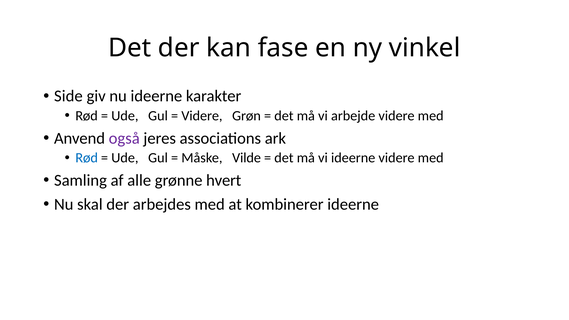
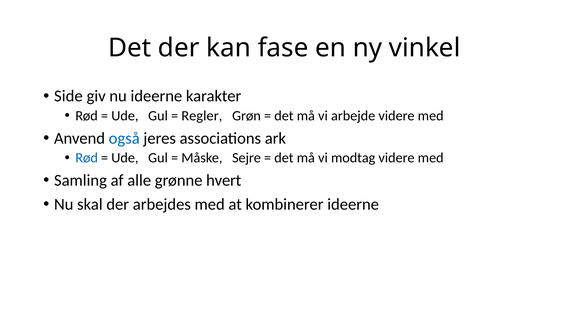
Videre: Videre -> Regler (202, 116)
også colour: purple -> blue (124, 138)
Vilde: Vilde -> Sejre (246, 158)
vi ideerne: ideerne -> modtag (353, 158)
